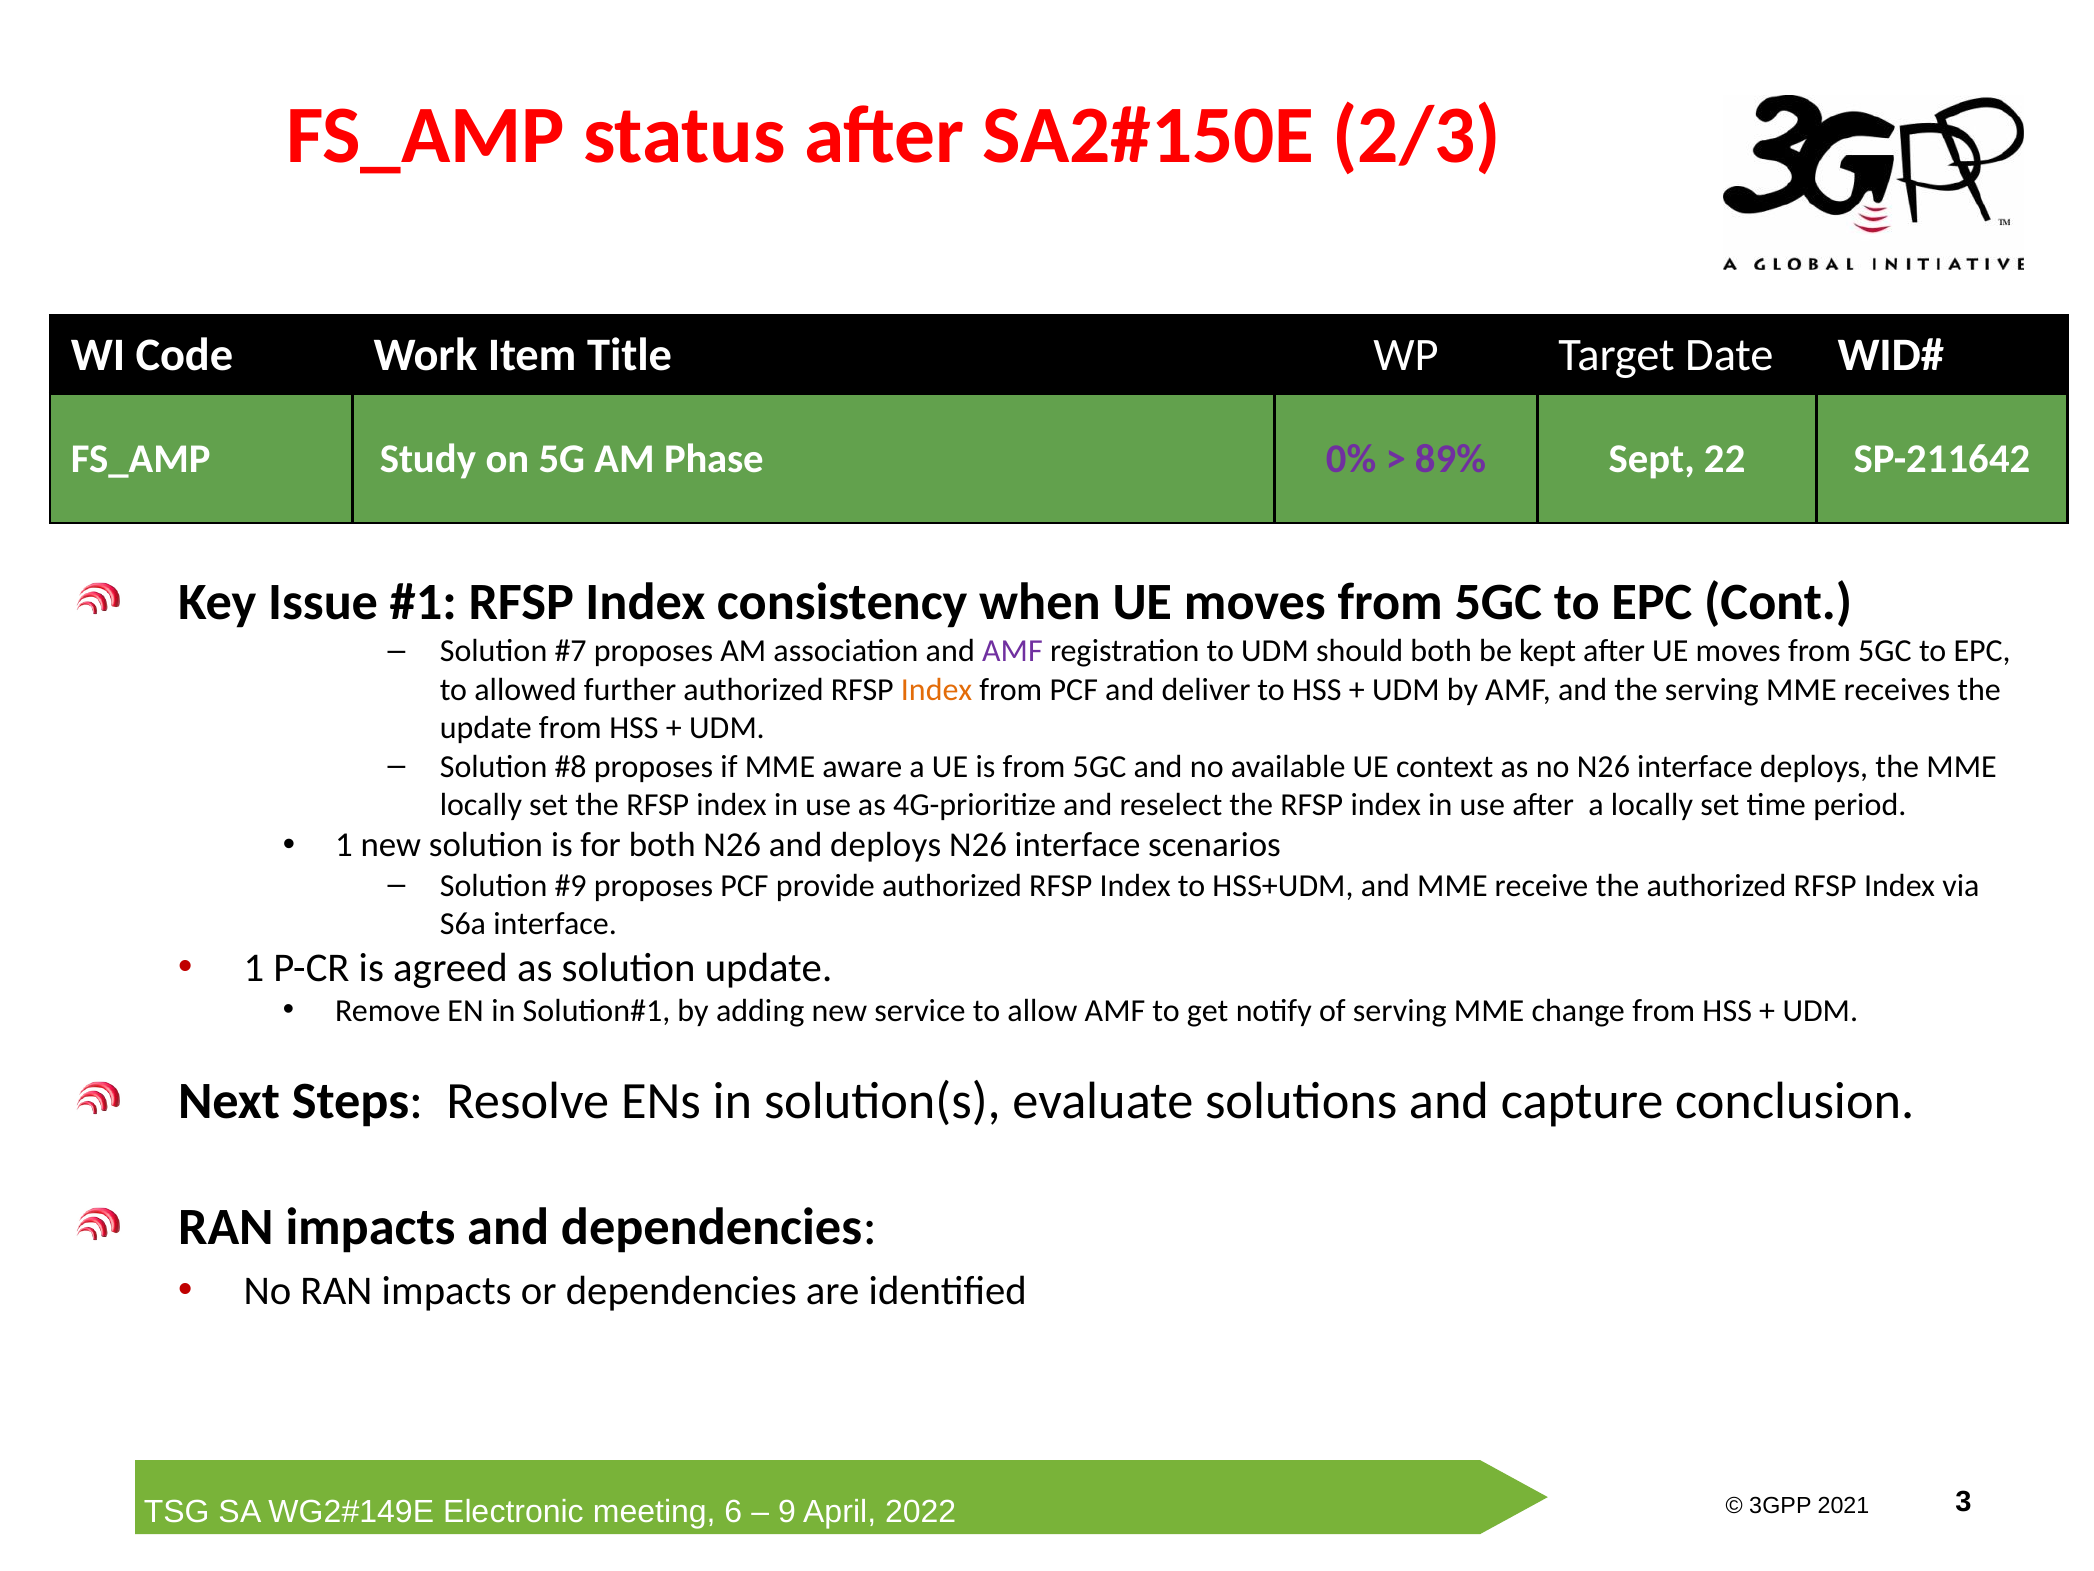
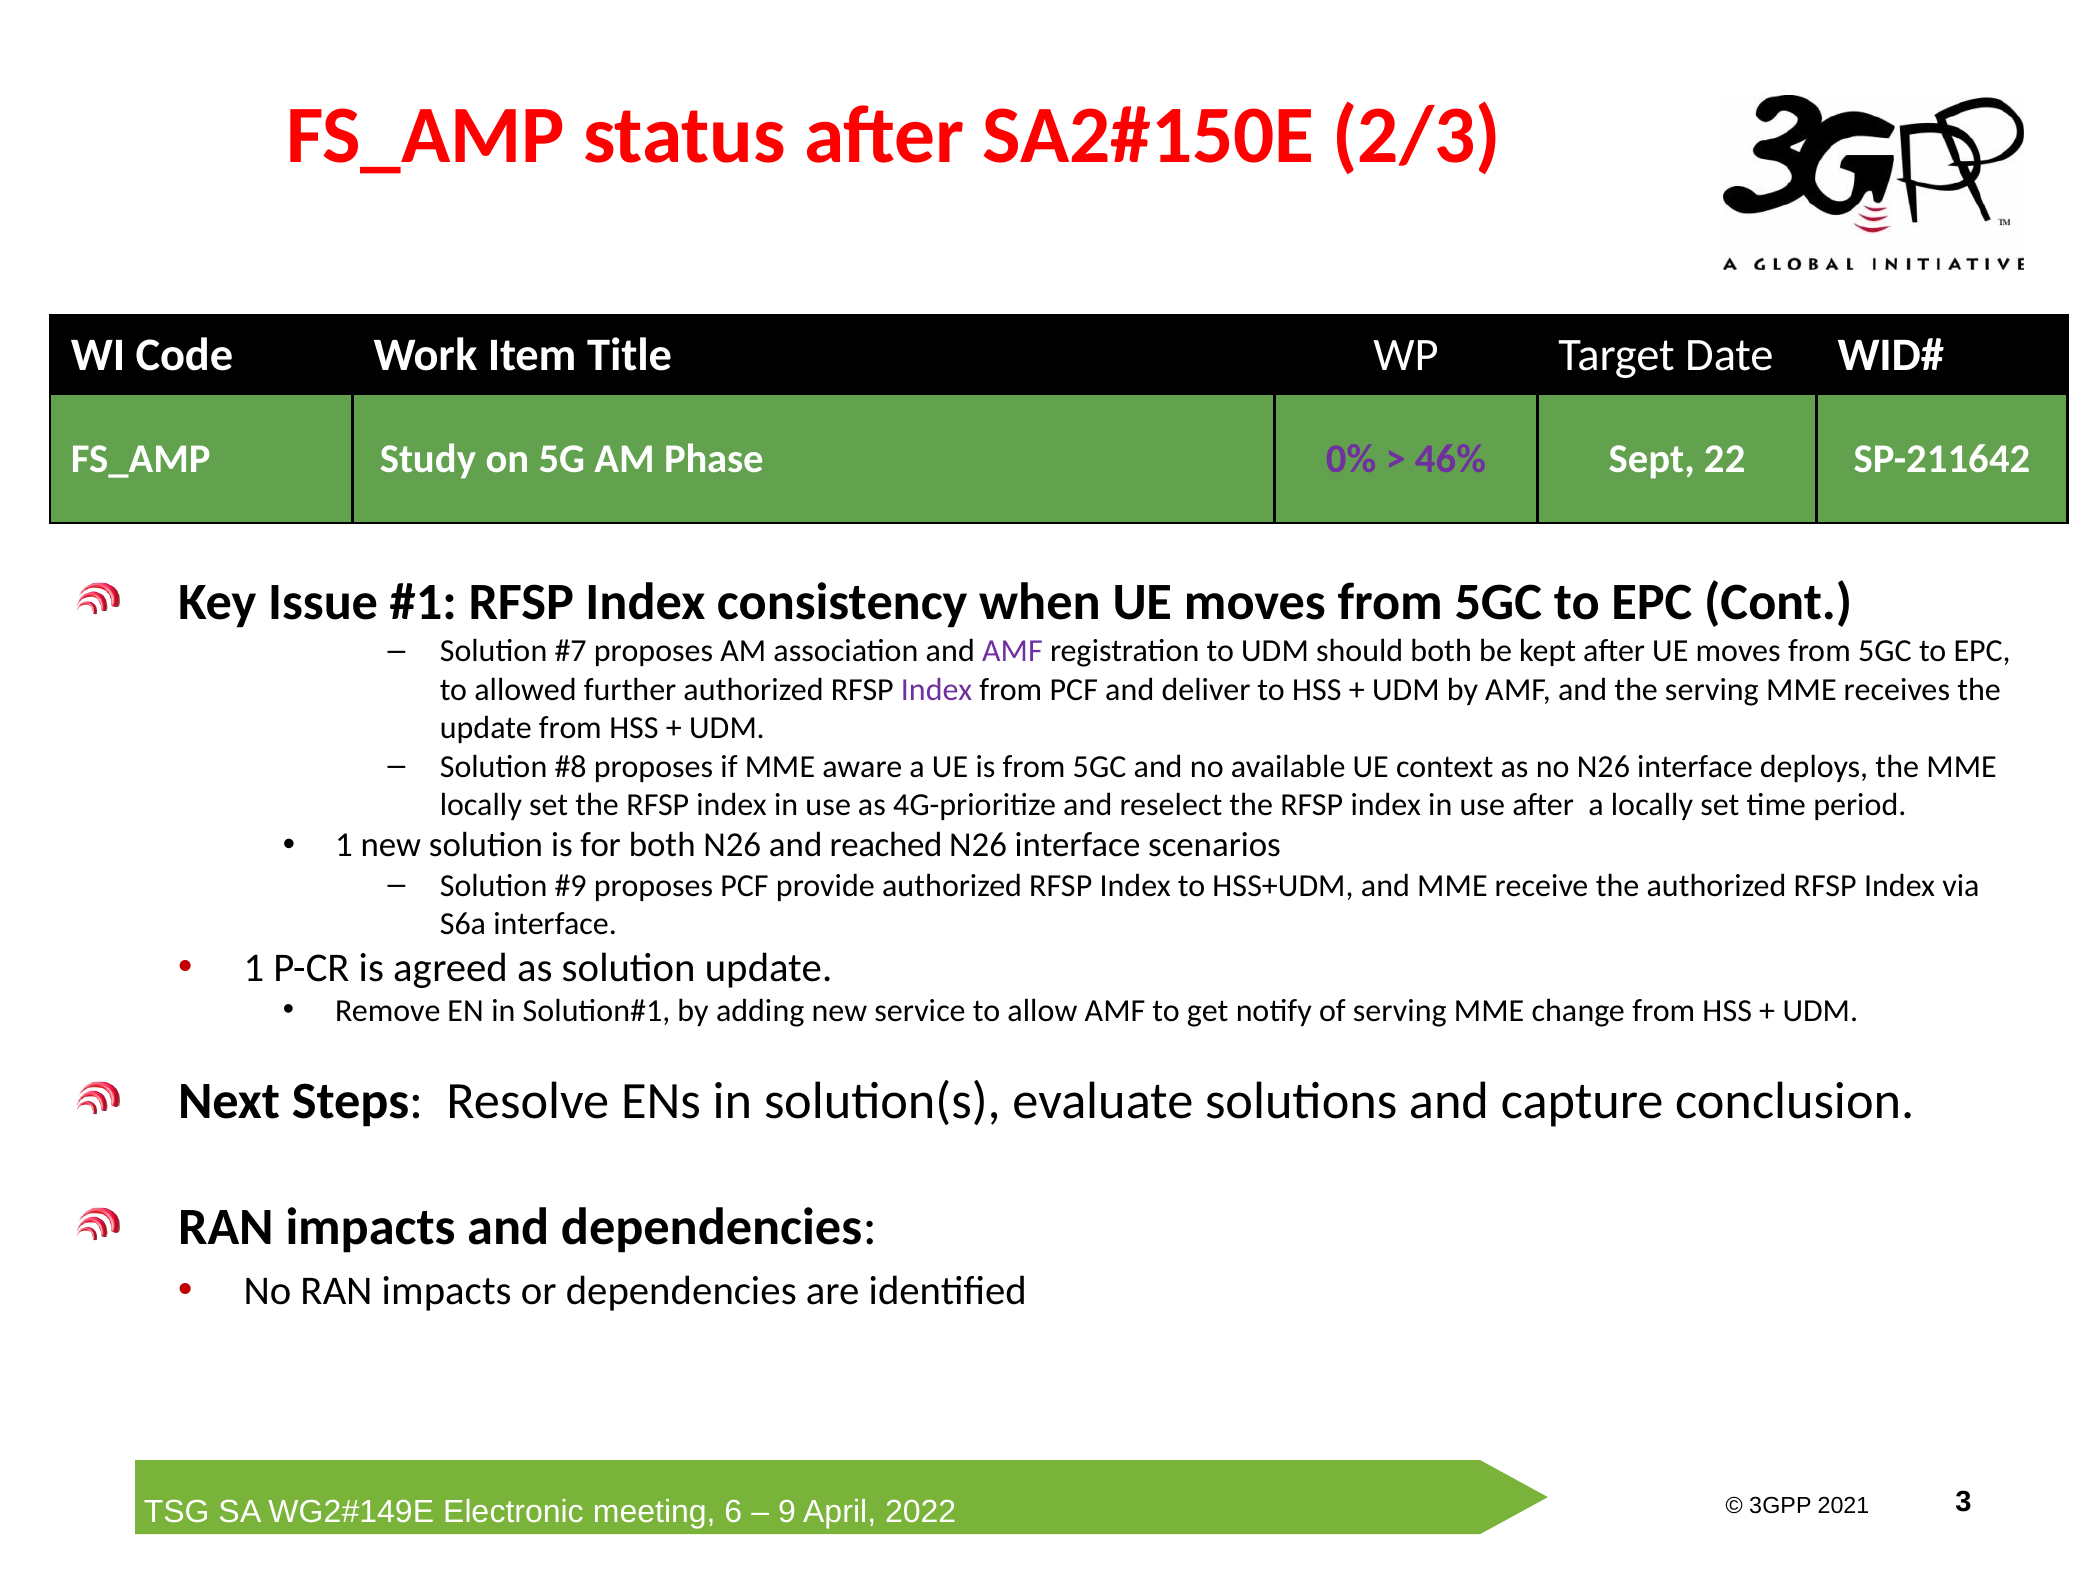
89%: 89% -> 46% (1450, 458)
Index colour: orange -> purple (937, 690)
and deploys: deploys -> reached (886, 845)
